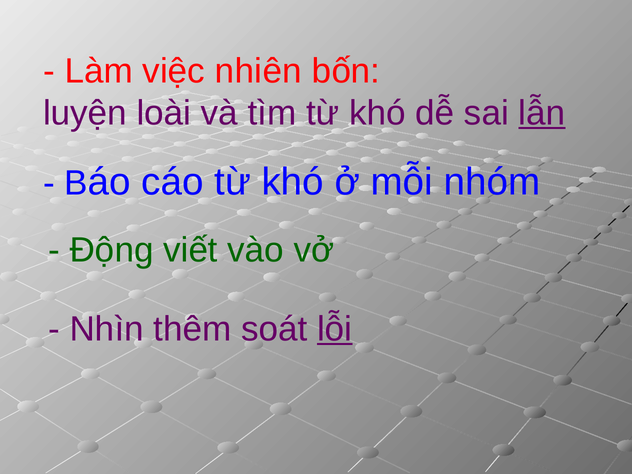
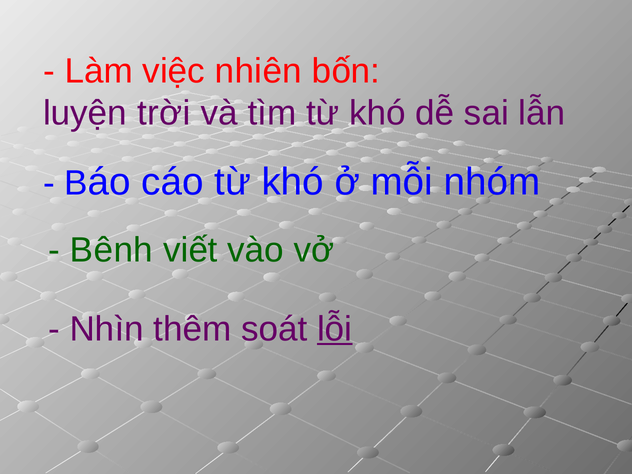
loài: loài -> trời (164, 113)
lẫn underline: present -> none (542, 113)
Động: Động -> Bênh (111, 250)
